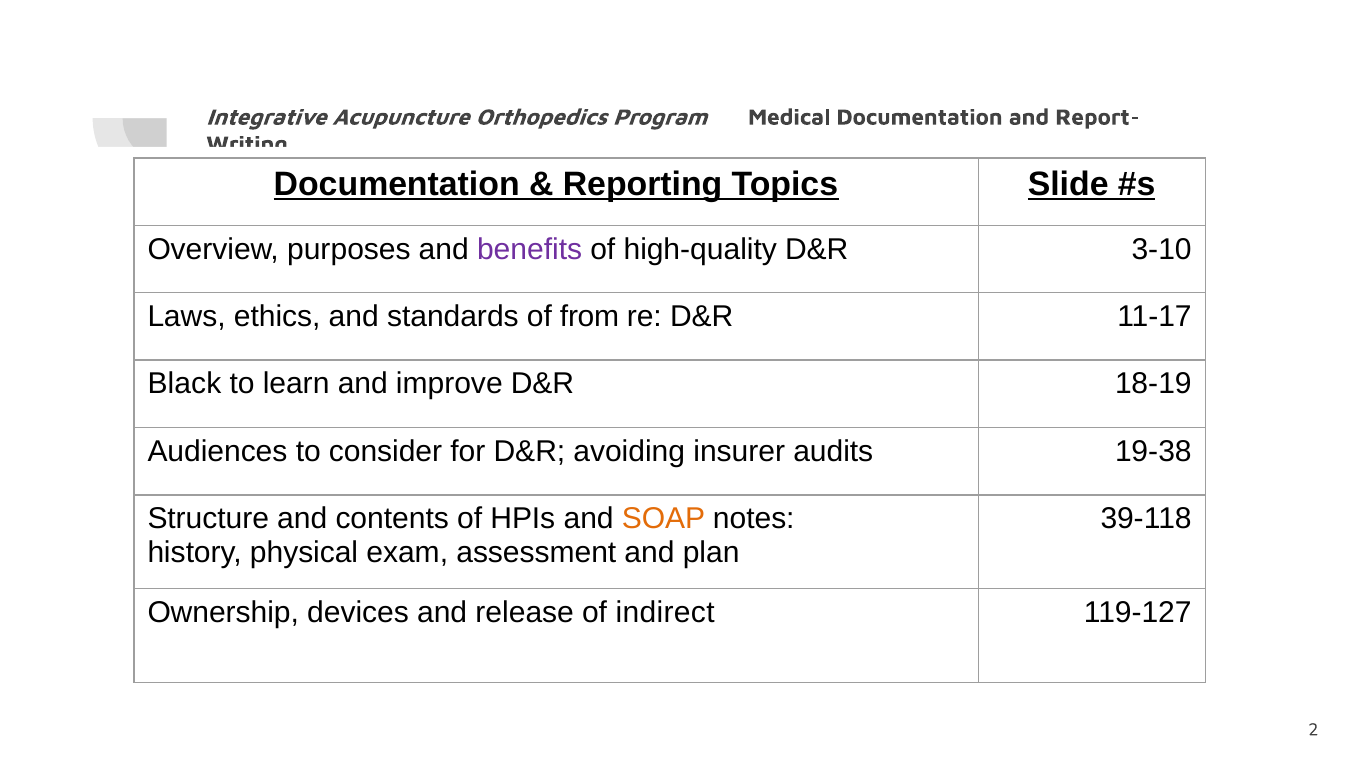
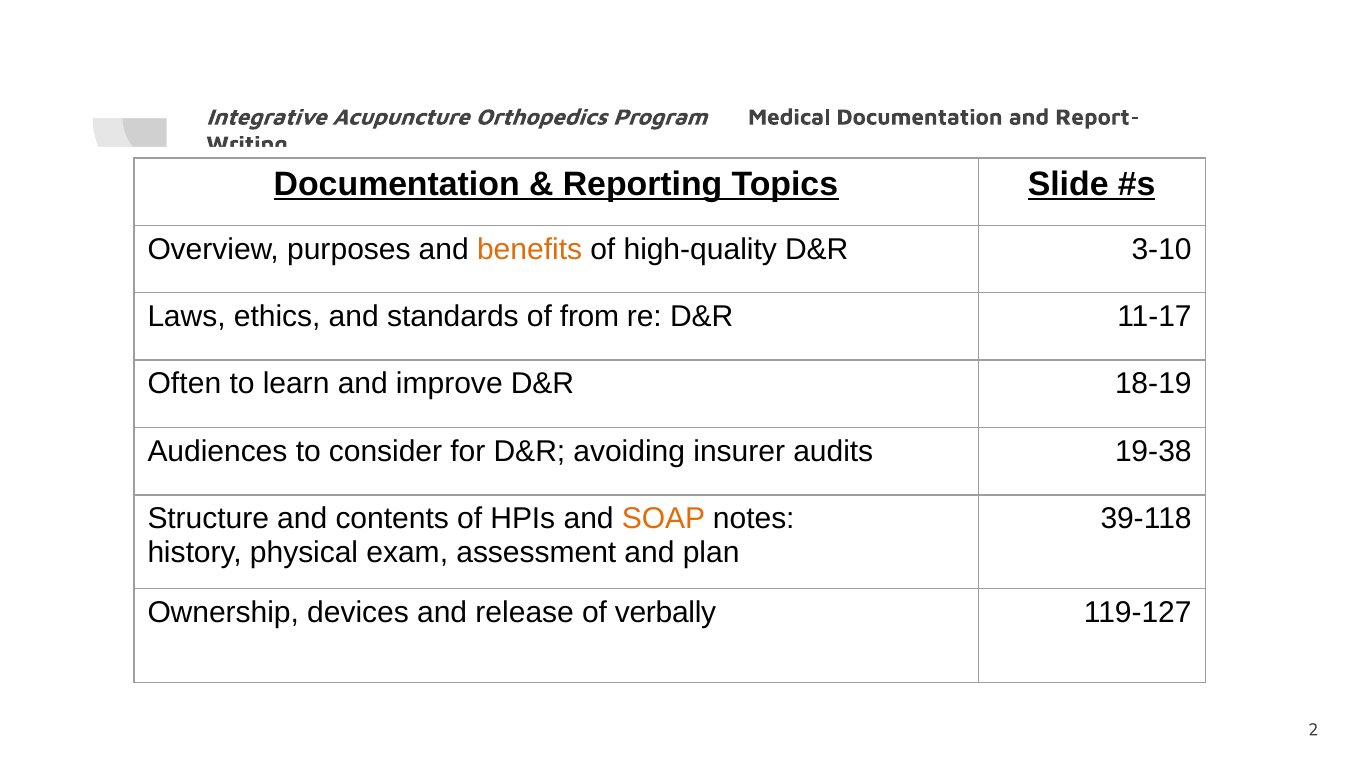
benefits colour: purple -> orange (530, 249)
Black: Black -> Often (184, 384)
indirect: indirect -> verbally (665, 613)
